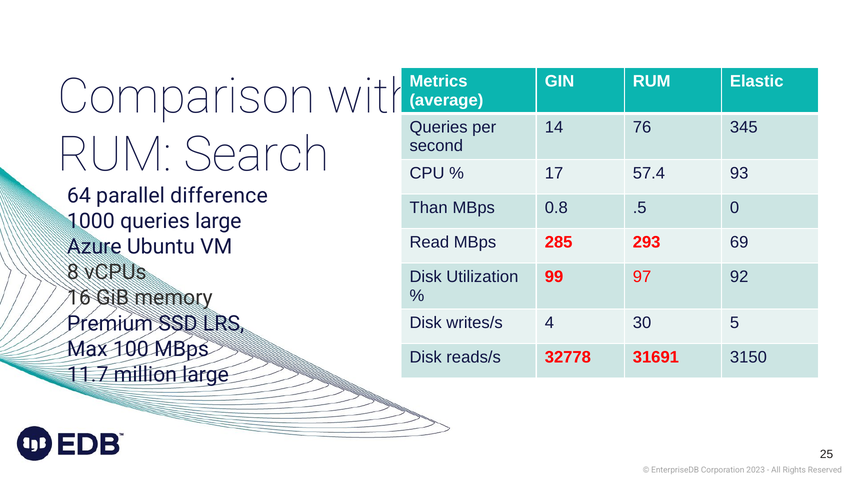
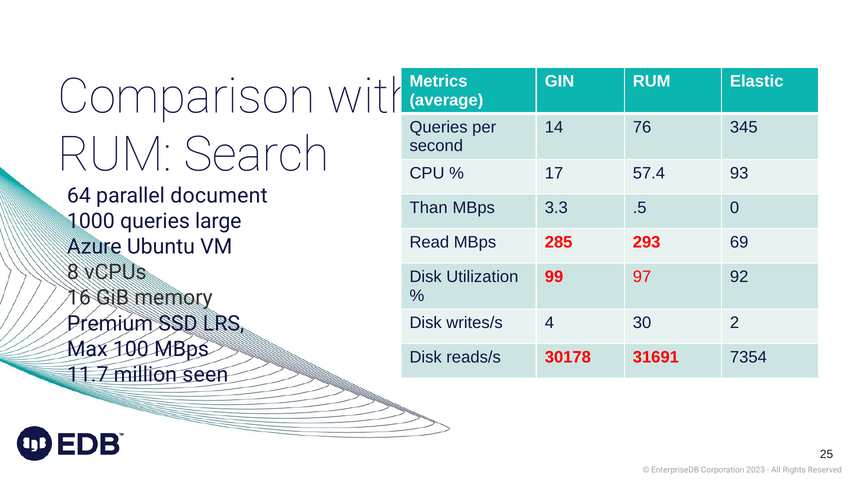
difference: difference -> document (219, 195)
0.8: 0.8 -> 3.3 (556, 208)
5: 5 -> 2 (735, 323)
32778: 32778 -> 30178 (568, 357)
3150: 3150 -> 7354 (748, 357)
million large: large -> seen (205, 375)
